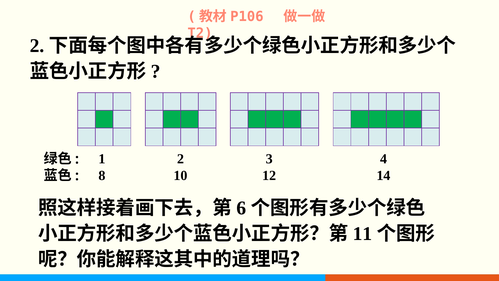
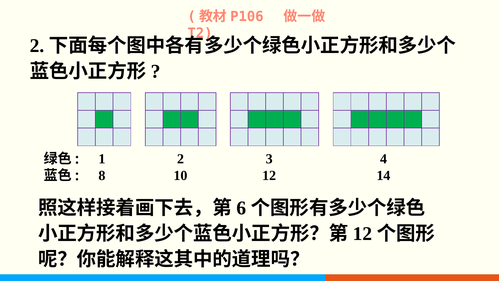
11: 11 -> 12 (363, 234)
